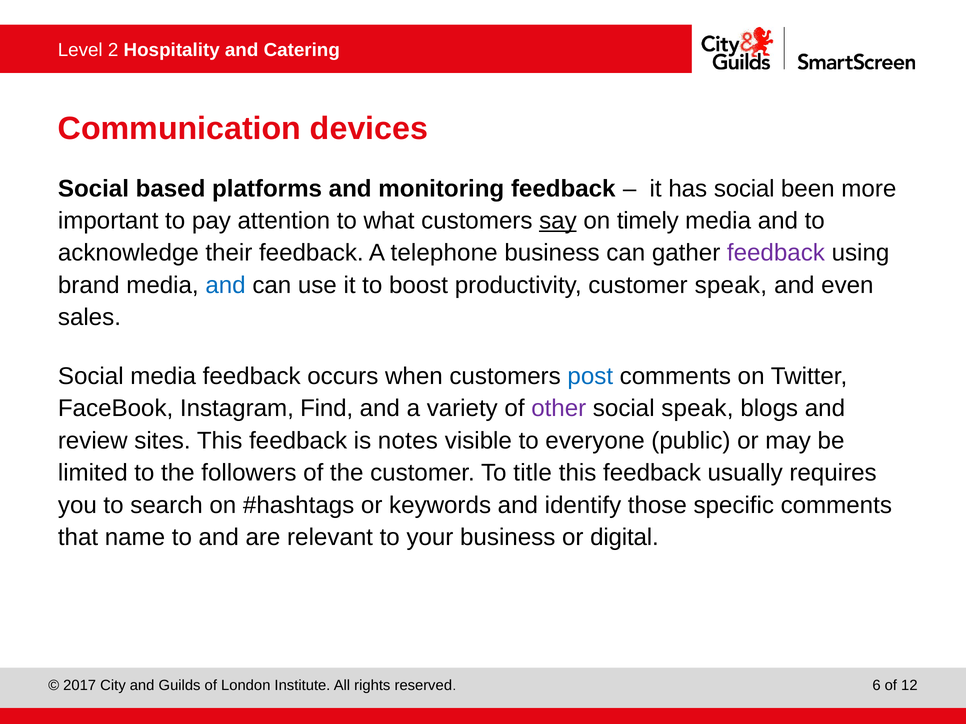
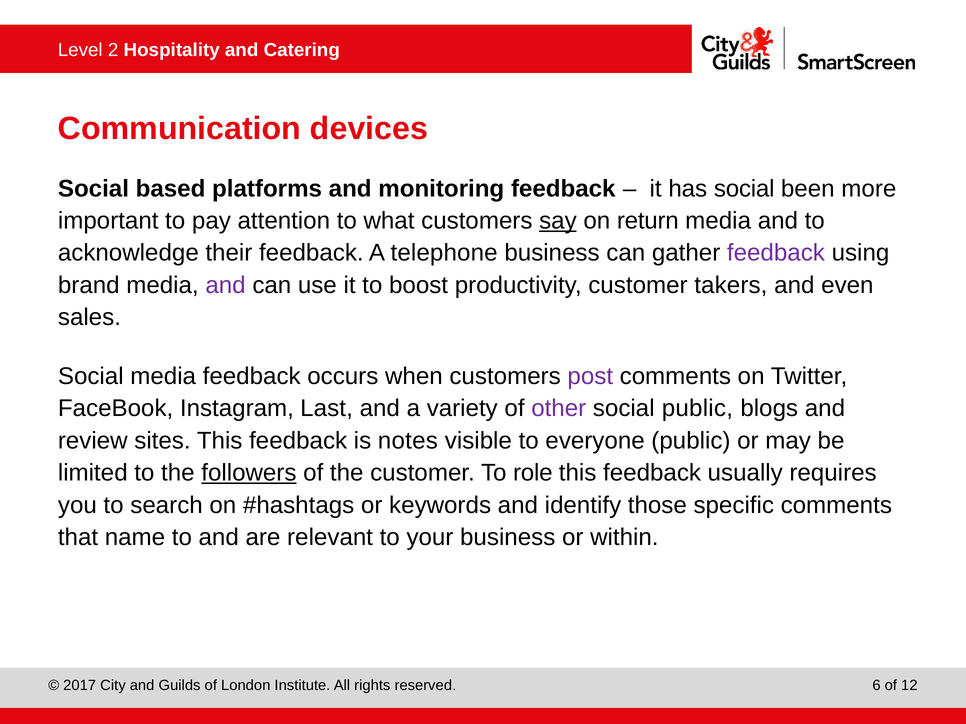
timely: timely -> return (648, 221)
and colour: blue -> purple (226, 285)
customer speak: speak -> takers (731, 285)
post colour: blue -> purple (590, 377)
Find: Find -> Last (327, 409)
social speak: speak -> public (697, 409)
followers underline: none -> present (249, 473)
title: title -> role (533, 473)
digital: digital -> within (624, 538)
